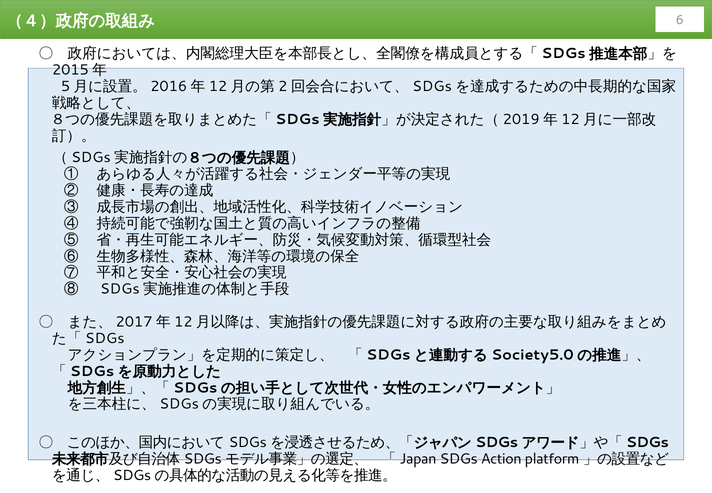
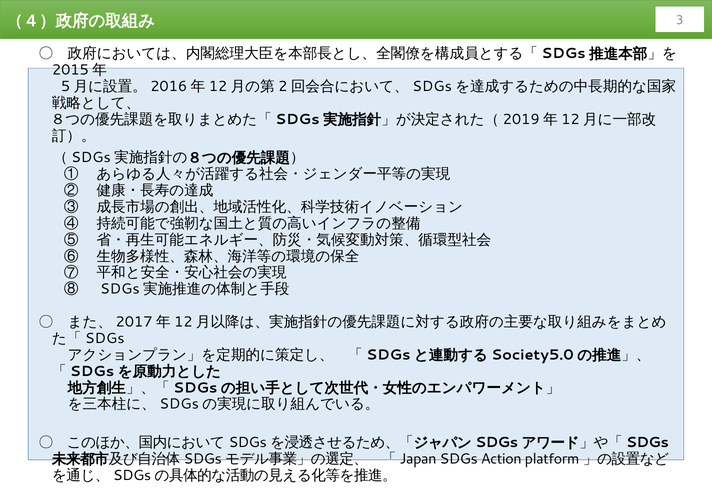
6: 6 -> 3 (680, 20)
